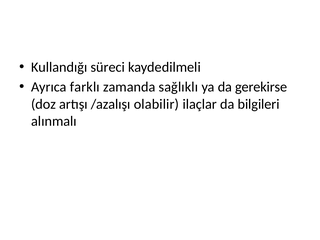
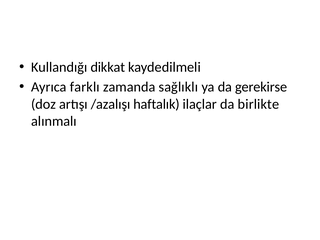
süreci: süreci -> dikkat (108, 67)
olabilir: olabilir -> haftalık (157, 104)
bilgileri: bilgileri -> birlikte (258, 104)
